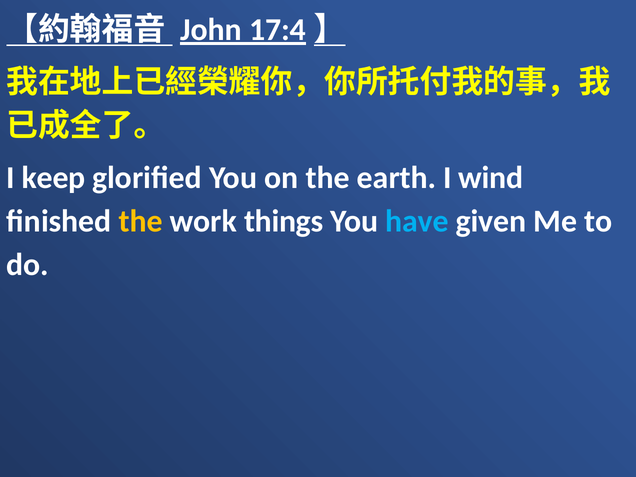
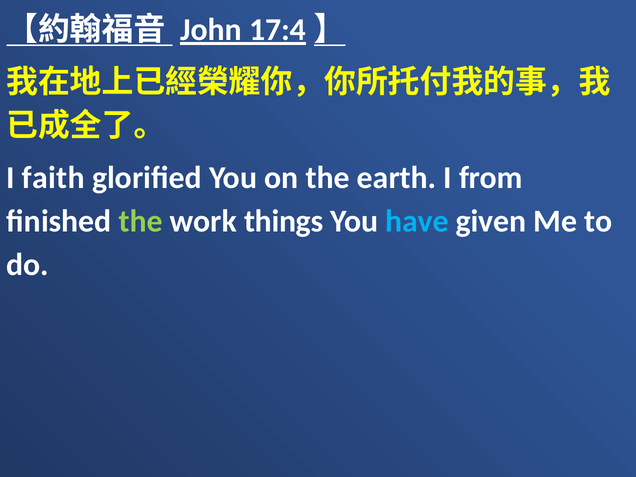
keep: keep -> faith (53, 178)
wind: wind -> from (491, 178)
the colour: yellow -> light green (141, 221)
